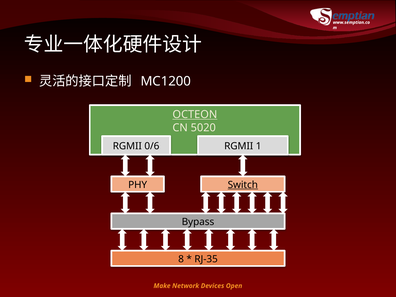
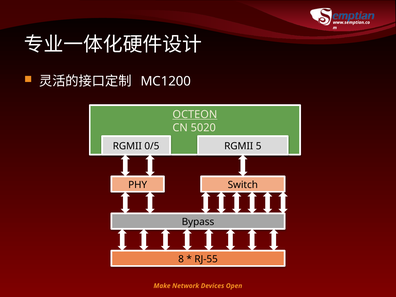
0/6: 0/6 -> 0/5 (152, 146)
1: 1 -> 5 (259, 146)
Switch underline: present -> none (243, 185)
RJ-35: RJ-35 -> RJ-55 (206, 259)
